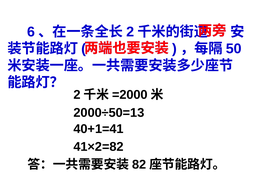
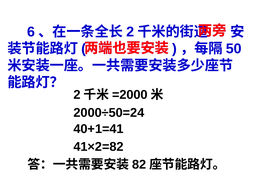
2000÷50=13: 2000÷50=13 -> 2000÷50=24 (109, 113)
